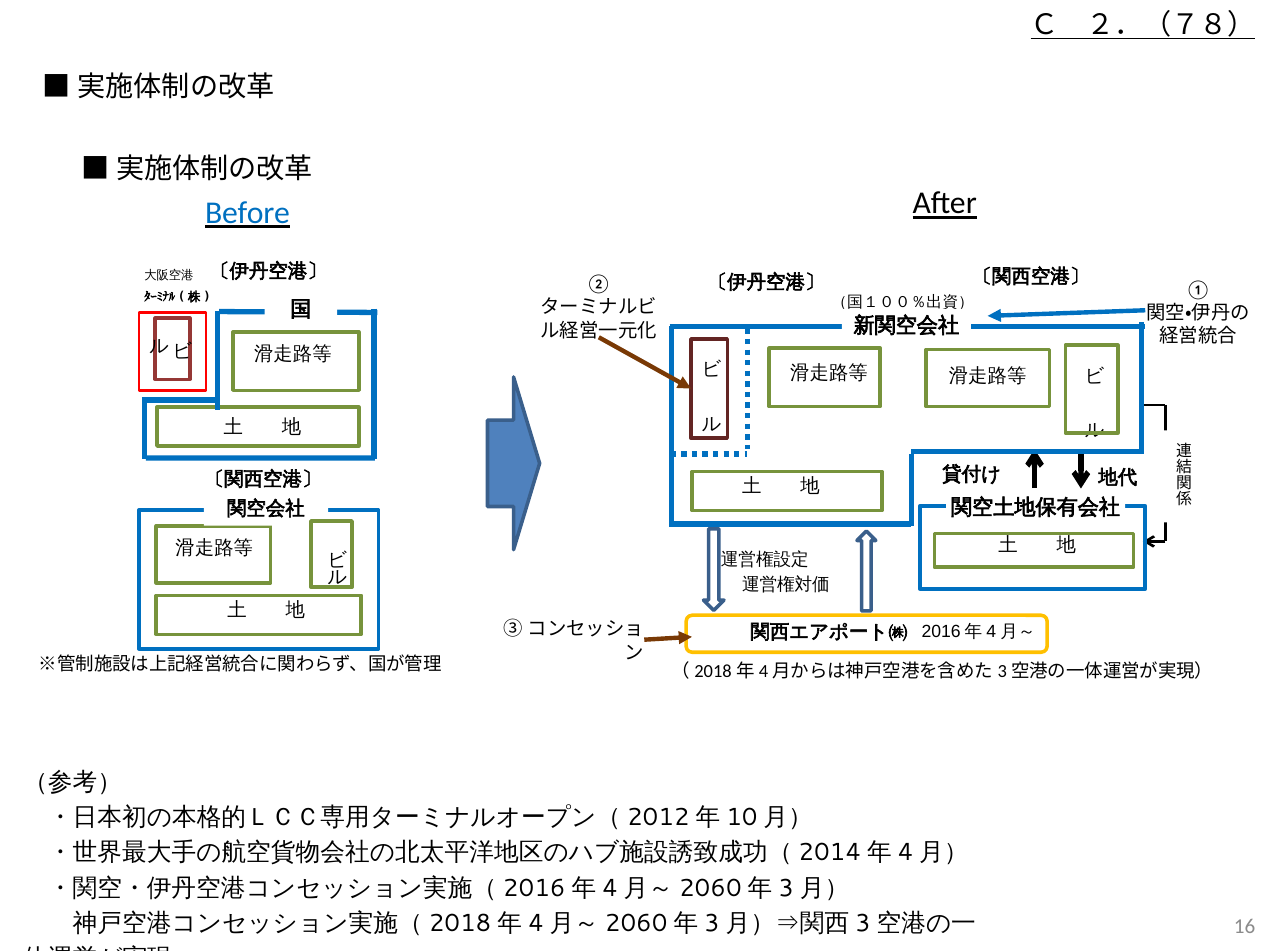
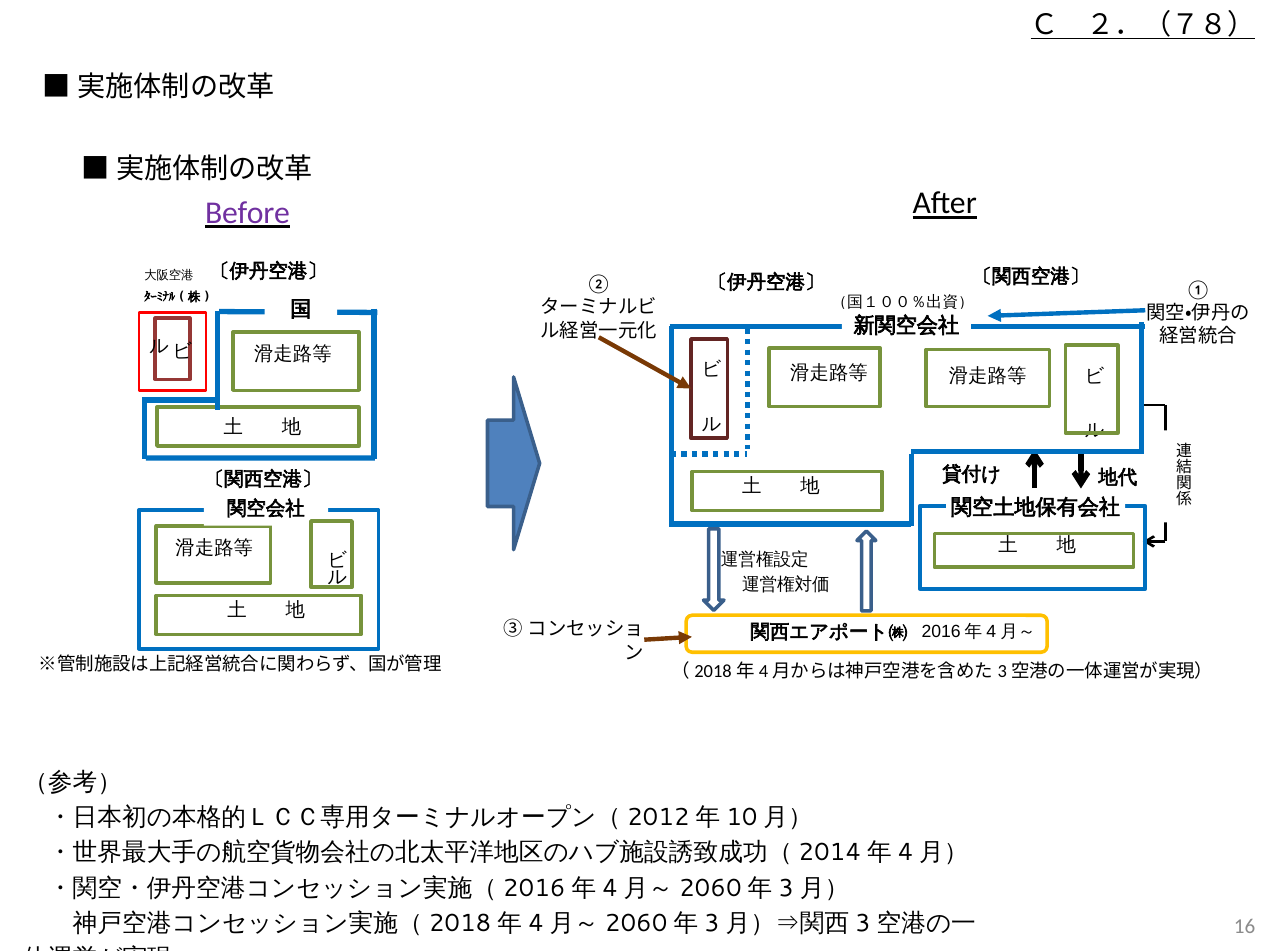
Before colour: blue -> purple (248, 213)
